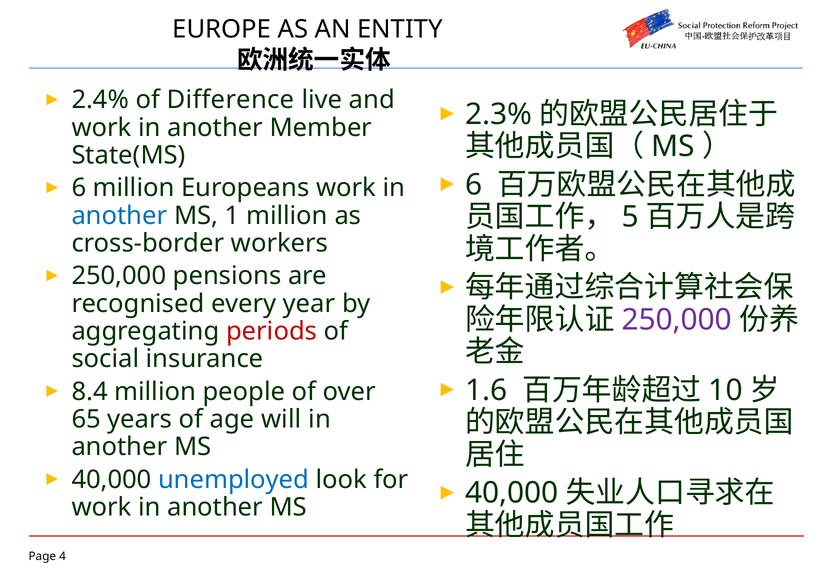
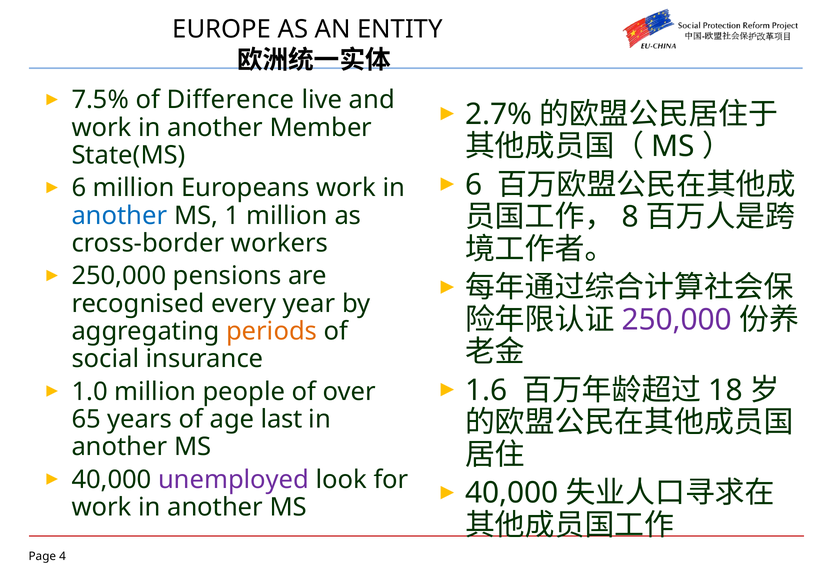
2.4%: 2.4% -> 7.5% (100, 100)
2.3%: 2.3% -> 2.7% (499, 114)
5: 5 -> 8 (630, 217)
periods colour: red -> orange (272, 332)
10: 10 -> 18 (726, 391)
8.4: 8.4 -> 1.0 (90, 392)
will: will -> last (282, 420)
unemployed colour: blue -> purple (234, 480)
